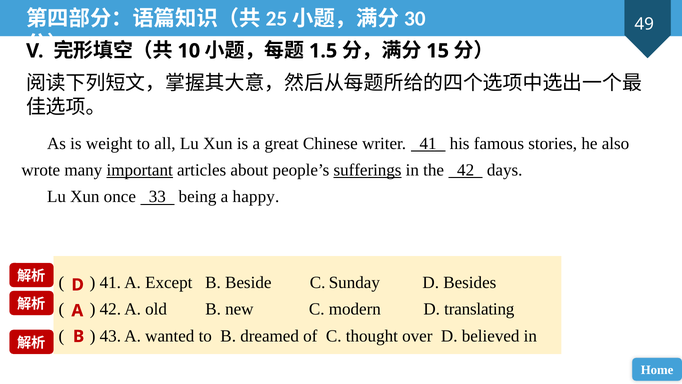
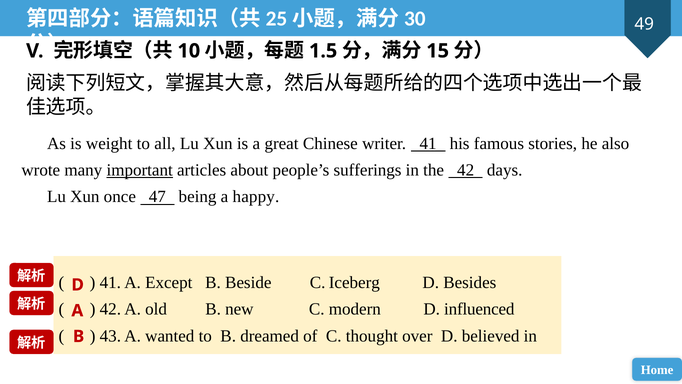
sufferings underline: present -> none (368, 170)
33: 33 -> 47 (157, 197)
Sunday: Sunday -> Iceberg (354, 282)
translating: translating -> influenced (479, 309)
